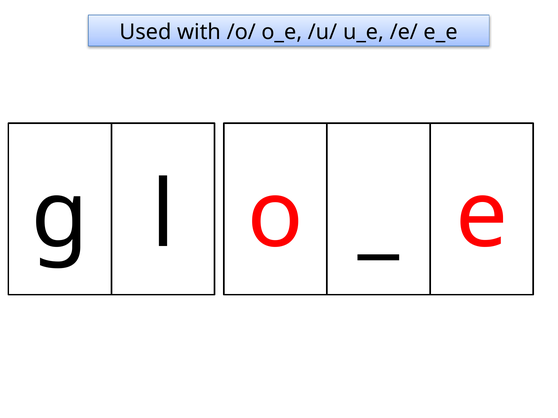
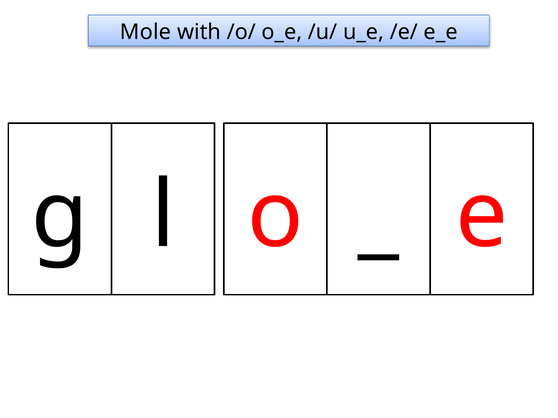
Used: Used -> Mole (146, 32)
